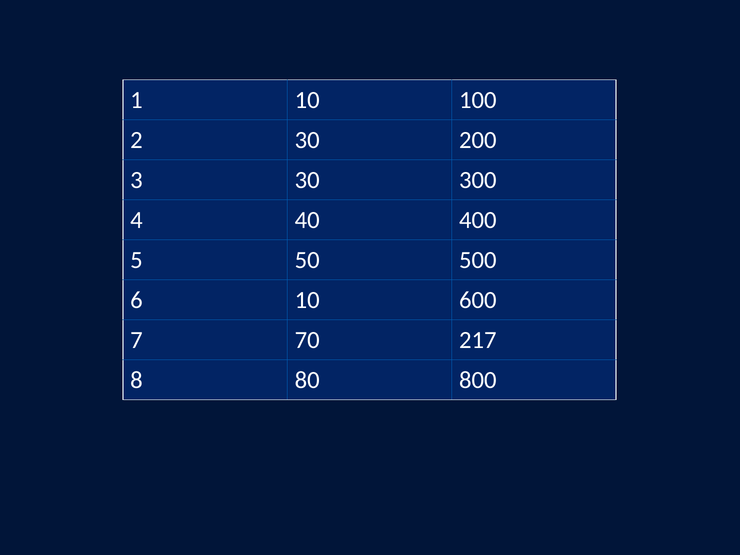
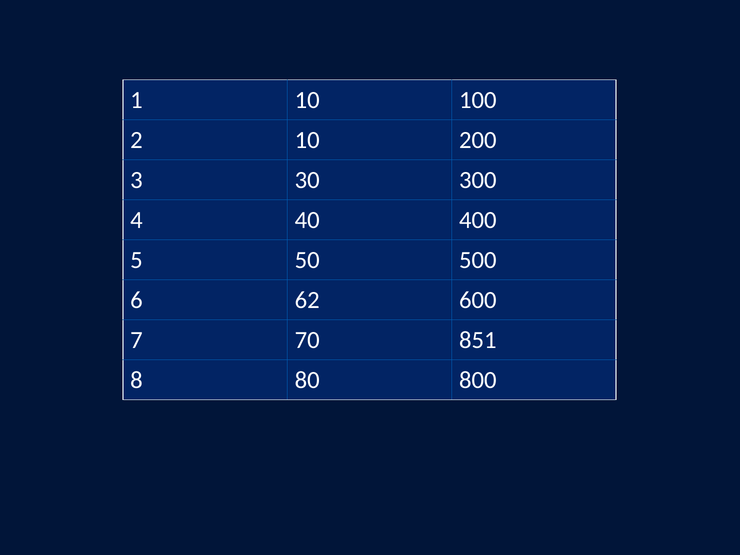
2 30: 30 -> 10 (307, 140)
6 10: 10 -> 62 (307, 300)
217: 217 -> 851 (478, 340)
